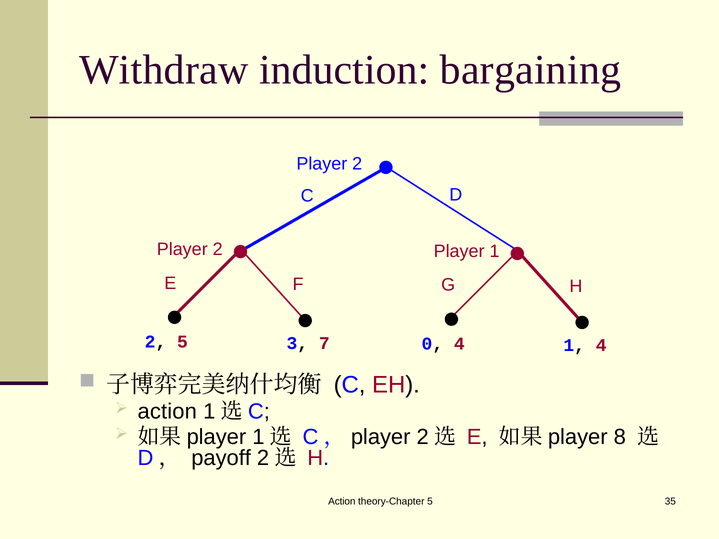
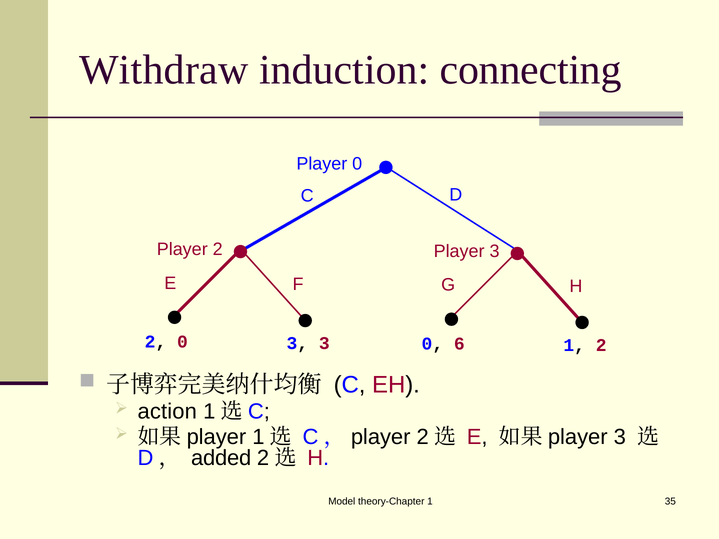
bargaining: bargaining -> connecting (531, 70)
2: 2 -> 0 (357, 164)
Player 1: 1 -> 3 (495, 251)
5: 5 -> 0 (182, 342)
3 7: 7 -> 3 (324, 343)
0 4: 4 -> 6 (459, 344)
1 4: 4 -> 2 (601, 345)
8: 8 -> 3 (620, 437)
payoff: payoff -> added (221, 458)
Action: Action -> Model (342, 502)
theory-Chapter 5: 5 -> 1 (430, 502)
